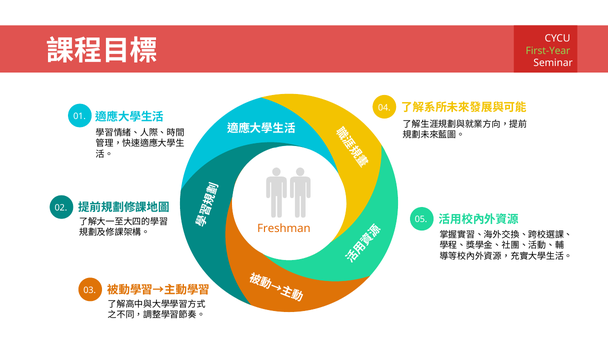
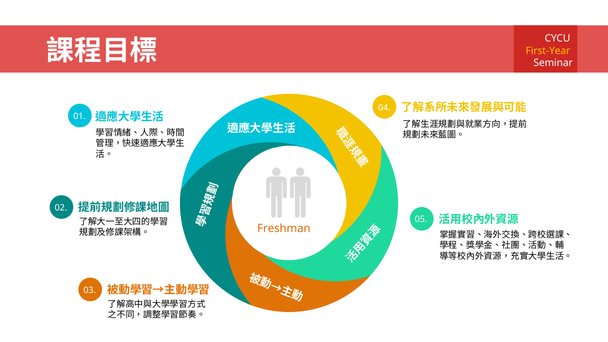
First-Year colour: light green -> yellow (548, 51)
